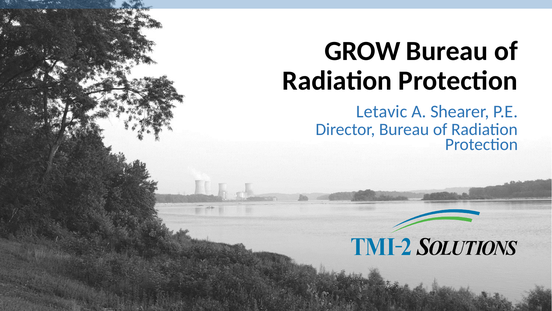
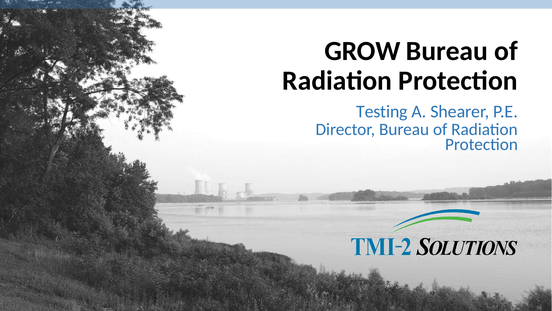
Letavic: Letavic -> Testing (382, 111)
